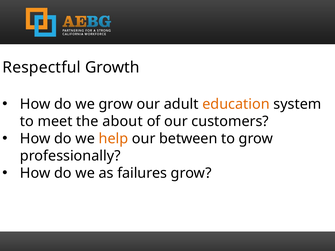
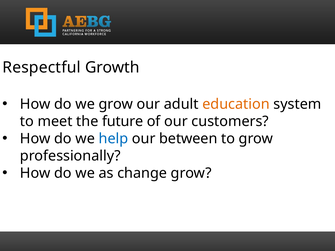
about: about -> future (123, 122)
help colour: orange -> blue (113, 139)
failures: failures -> change (142, 173)
